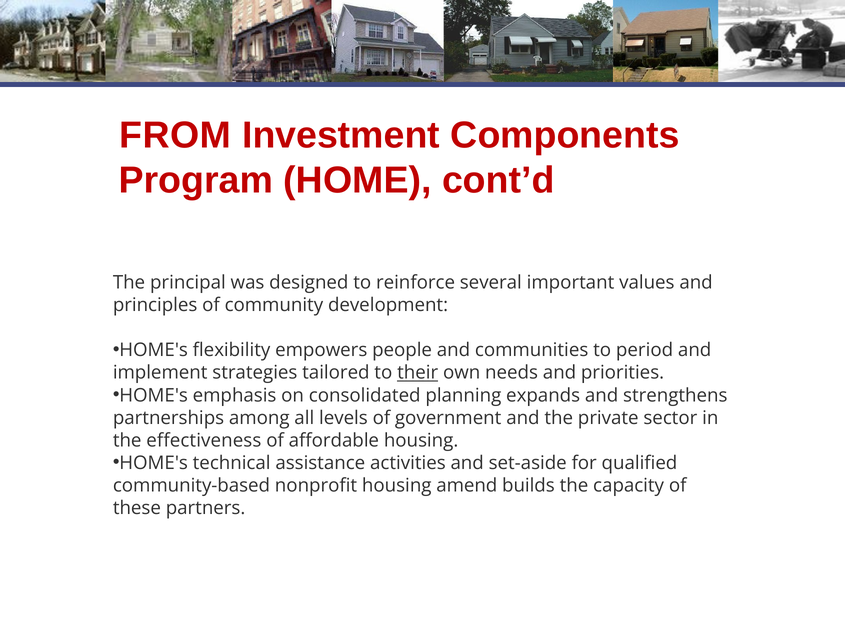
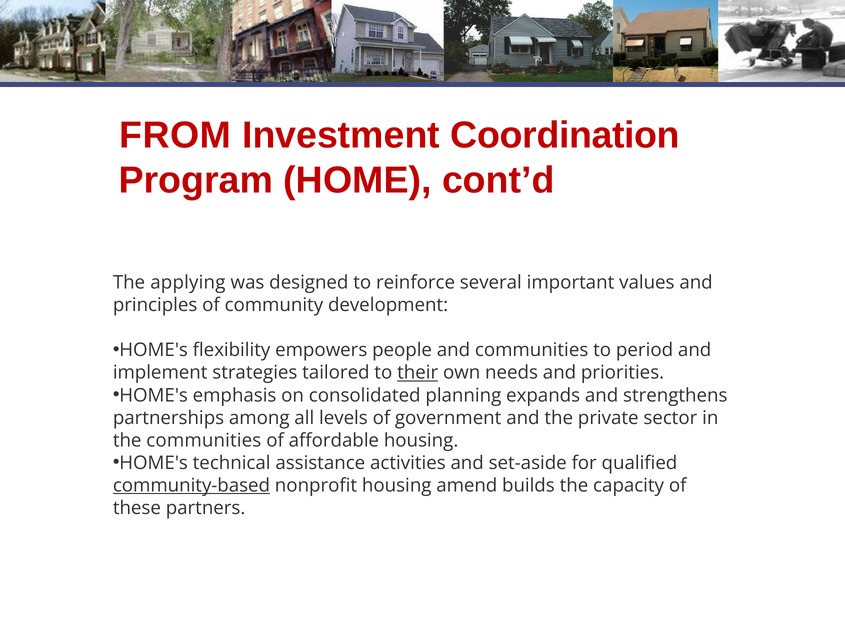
Components: Components -> Coordination (565, 135)
principal: principal -> applying (188, 283)
the effectiveness: effectiveness -> communities (204, 440)
community-based underline: none -> present (191, 485)
